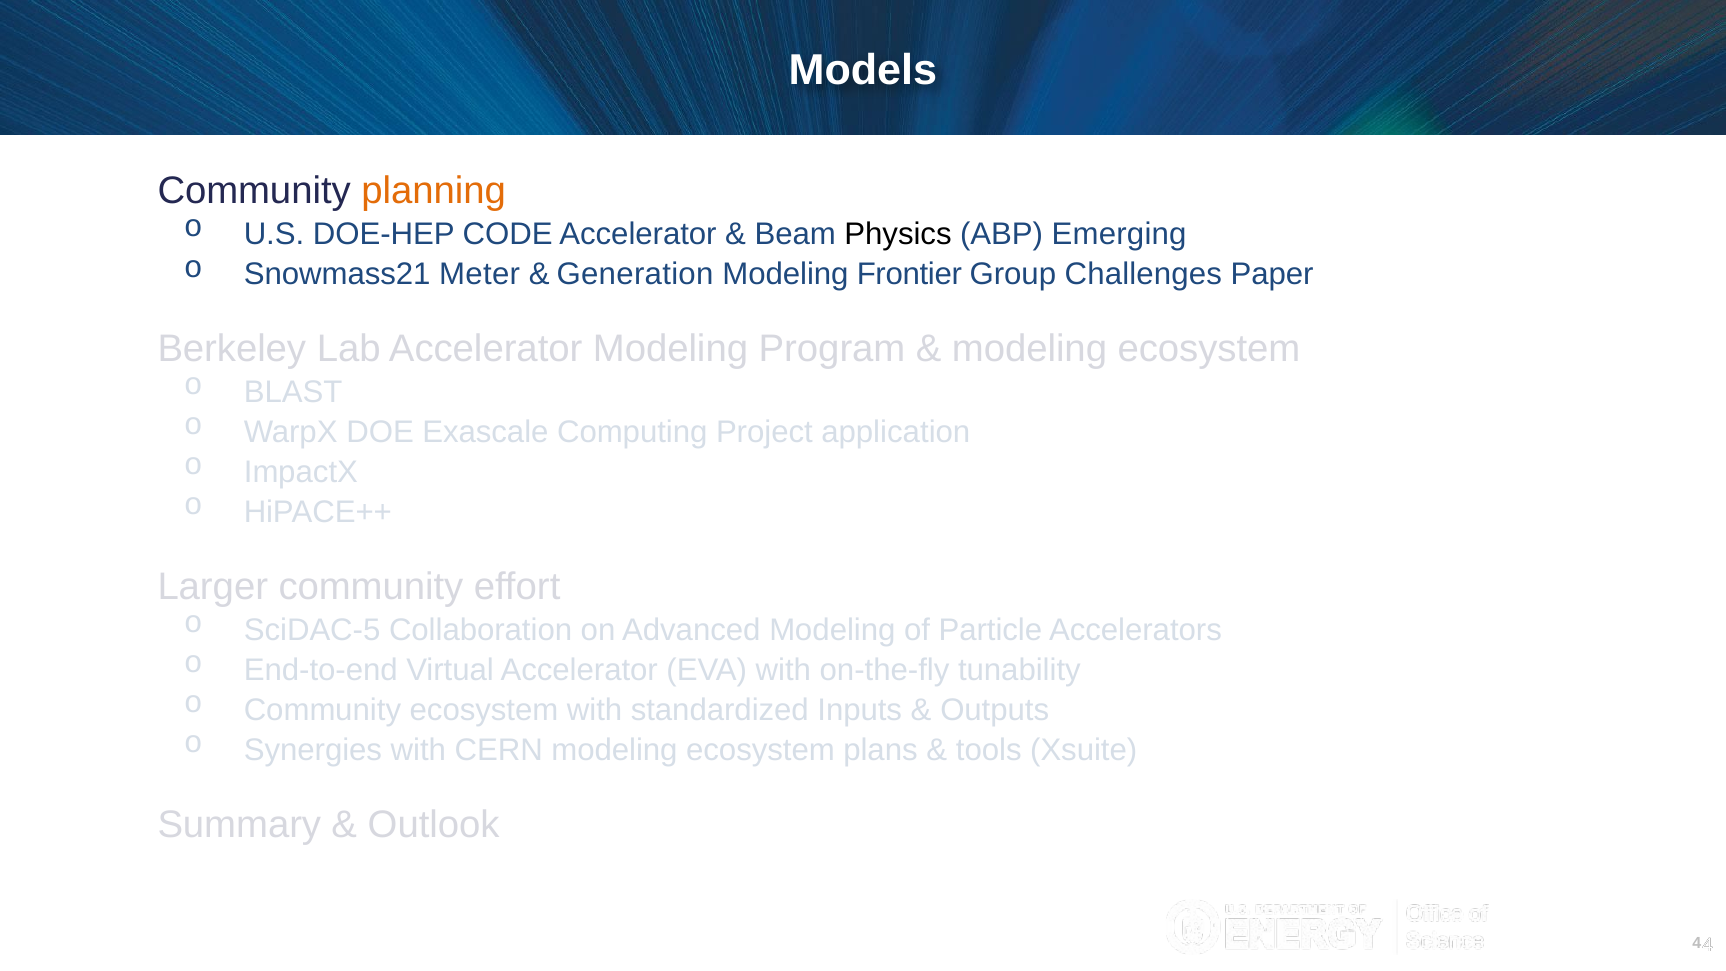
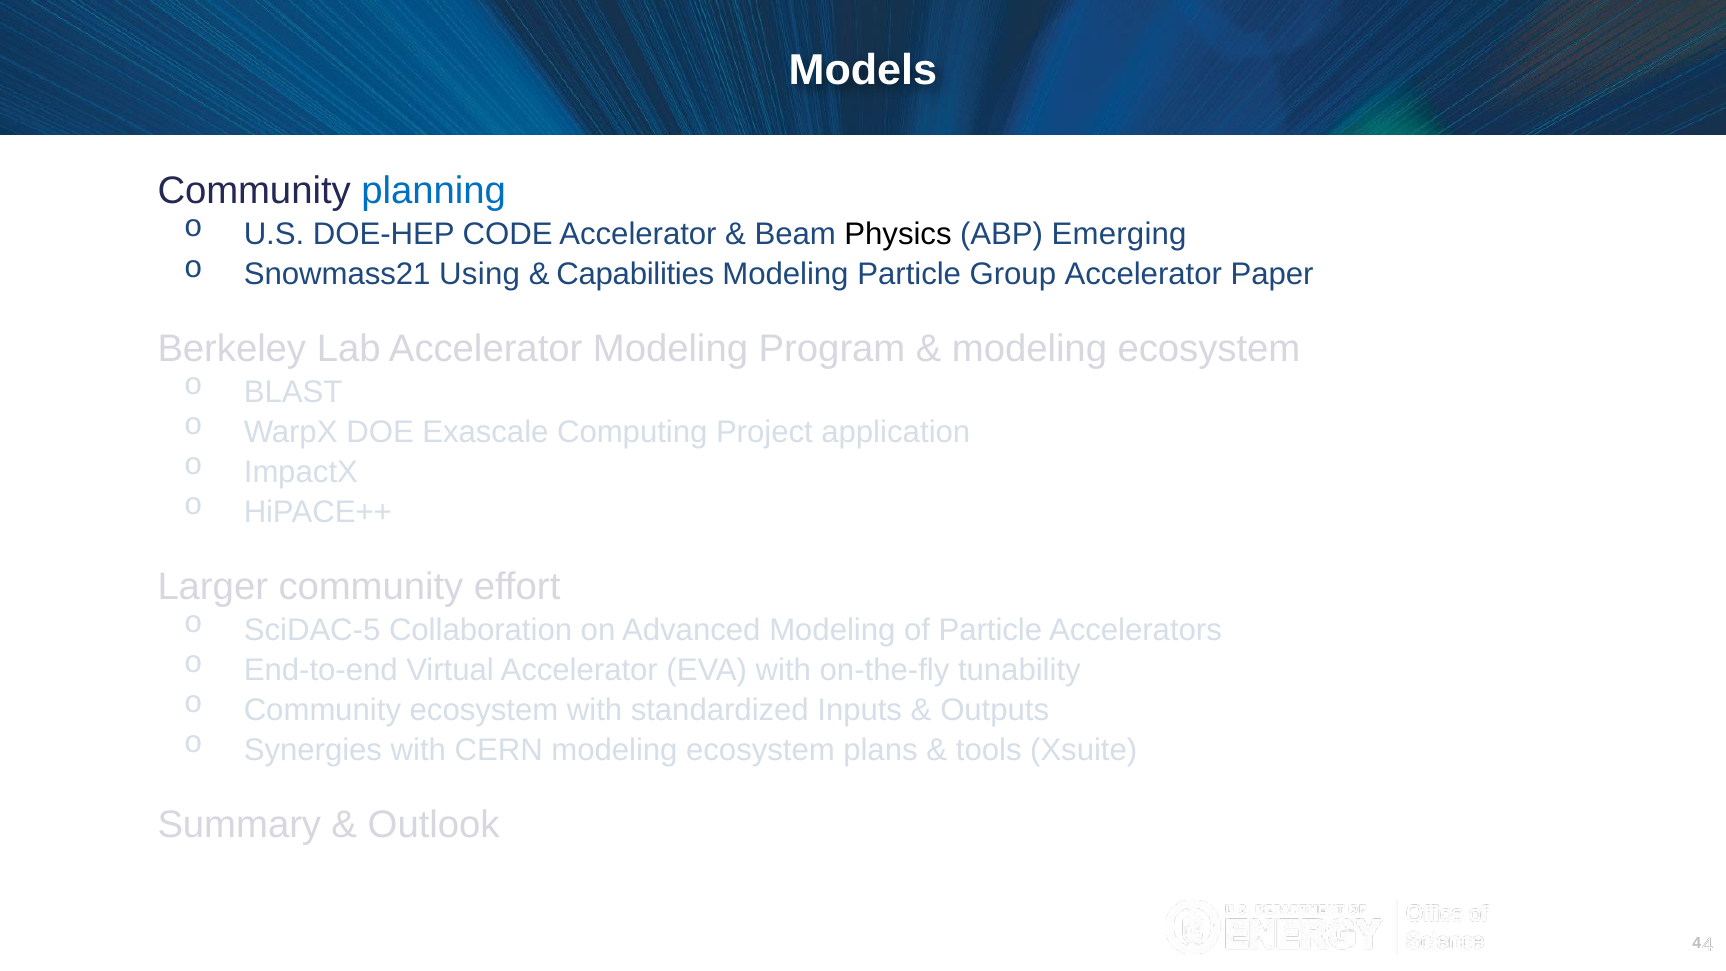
planning colour: orange -> blue (434, 191)
Meter: Meter -> Using (480, 274)
Generation: Generation -> Capabilities (635, 274)
Modeling Frontier: Frontier -> Particle (909, 274)
Group Challenges: Challenges -> Accelerator (1143, 274)
